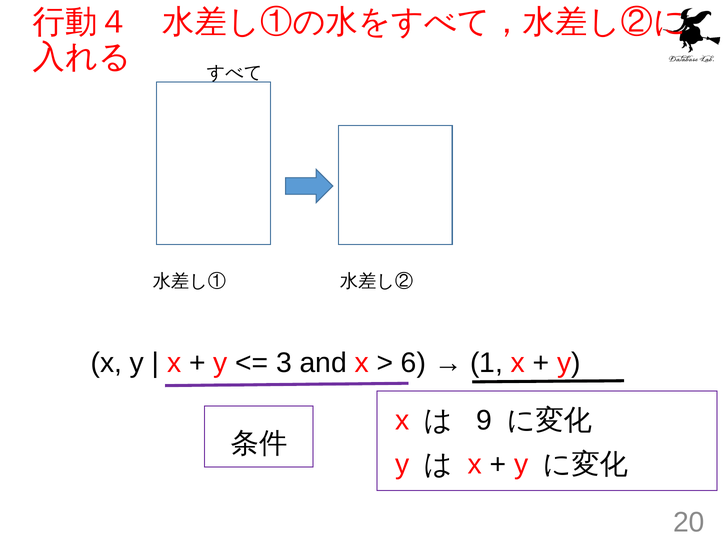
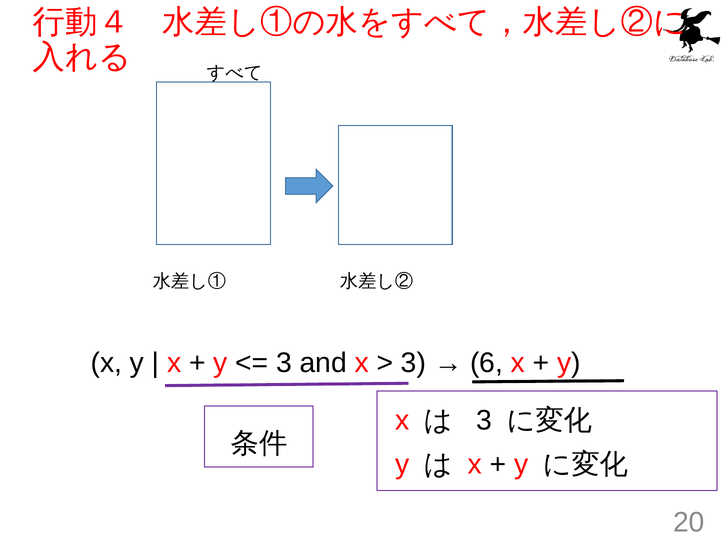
6: 6 -> 3 (414, 363)
1: 1 -> 6 (487, 363)
9: 9 -> 3 (484, 420)
